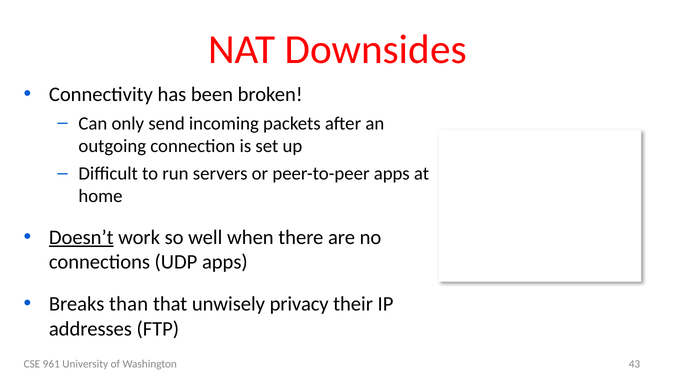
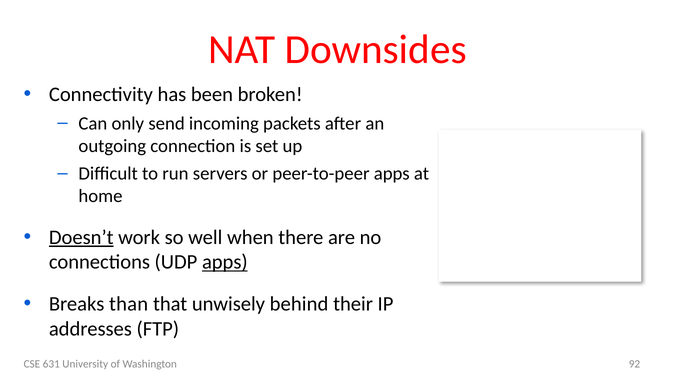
apps underline: none -> present (225, 262)
privacy: privacy -> behind (299, 304)
961: 961 -> 631 (51, 364)
43: 43 -> 92 (634, 364)
